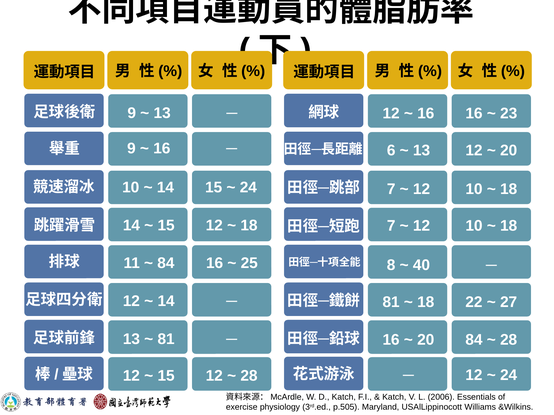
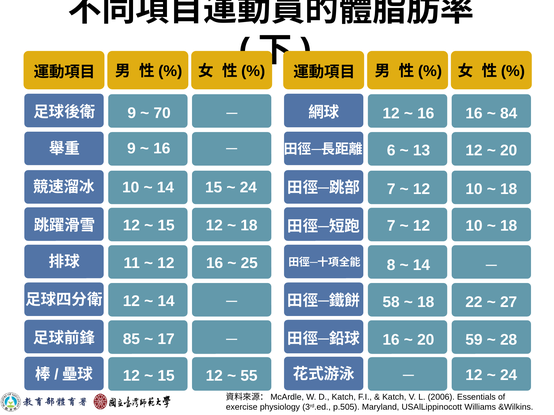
13: 13 -> 70 (162, 113)
23: 23 -> 84 (509, 114)
14: 14 -> 12 (131, 226)
84: 84 -> 12 (166, 263)
40: 40 -> 14 (421, 265)
81: 81 -> 58 (391, 302)
13: 13 -> 85 (131, 340)
81: 81 -> 17 (166, 340)
20 84: 84 -> 59 (474, 340)
28: 28 -> 55 (249, 376)
